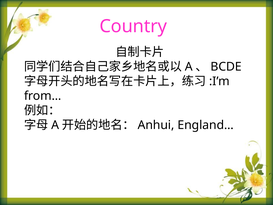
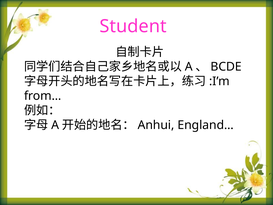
Country: Country -> Student (133, 26)
